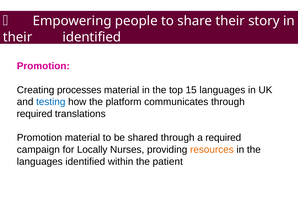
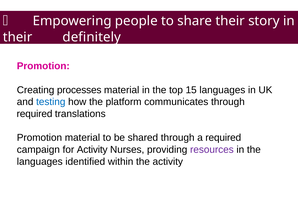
their identified: identified -> definitely (92, 37)
for Locally: Locally -> Activity (92, 149)
resources colour: orange -> purple (212, 149)
the patient: patient -> activity (168, 161)
